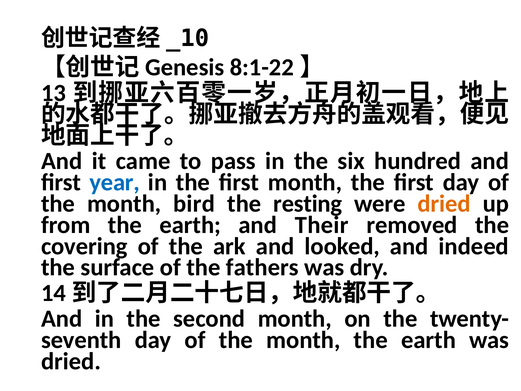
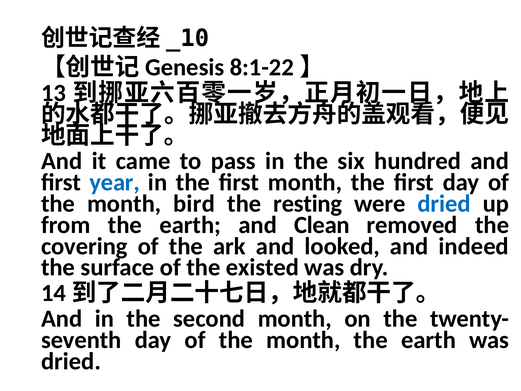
dried colour: orange -> blue (444, 204)
Their: Their -> Clean (322, 225)
fathers: fathers -> existed (262, 267)
